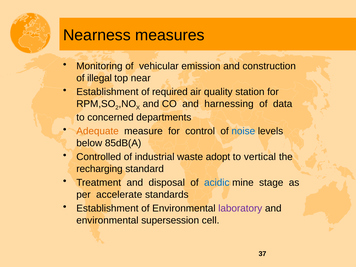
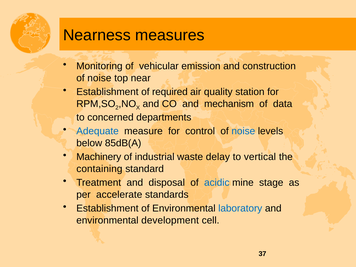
illegal: illegal -> noise (99, 78)
harnessing: harnessing -> mechanism (229, 104)
Adequate colour: orange -> blue (98, 131)
Controlled: Controlled -> Machinery (99, 157)
adopt: adopt -> delay (218, 157)
recharging: recharging -> containing (99, 169)
laboratory colour: purple -> blue (240, 208)
supersession: supersession -> development (170, 220)
